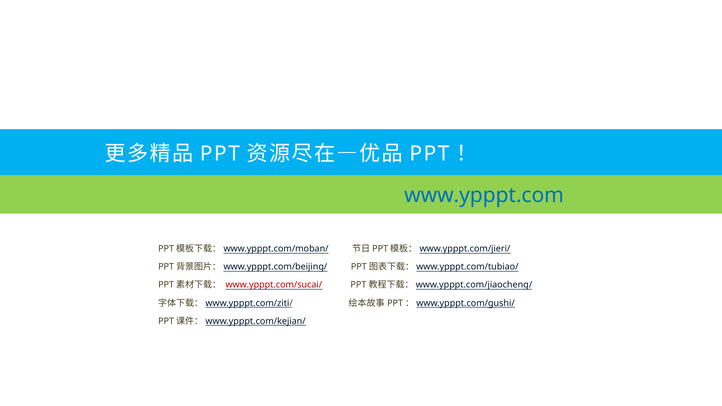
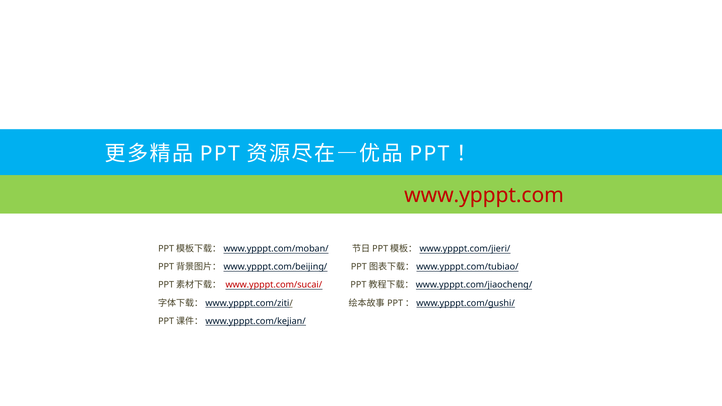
www.ypppt.com colour: blue -> red (484, 196)
